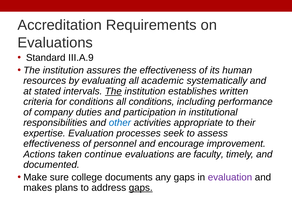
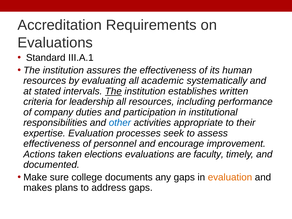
III.A.9: III.A.9 -> III.A.1 (81, 58)
for conditions: conditions -> leadership (91, 102)
all conditions: conditions -> resources (151, 102)
continue: continue -> elections (103, 154)
evaluation colour: purple -> orange (230, 177)
gaps underline: present -> none (141, 188)
